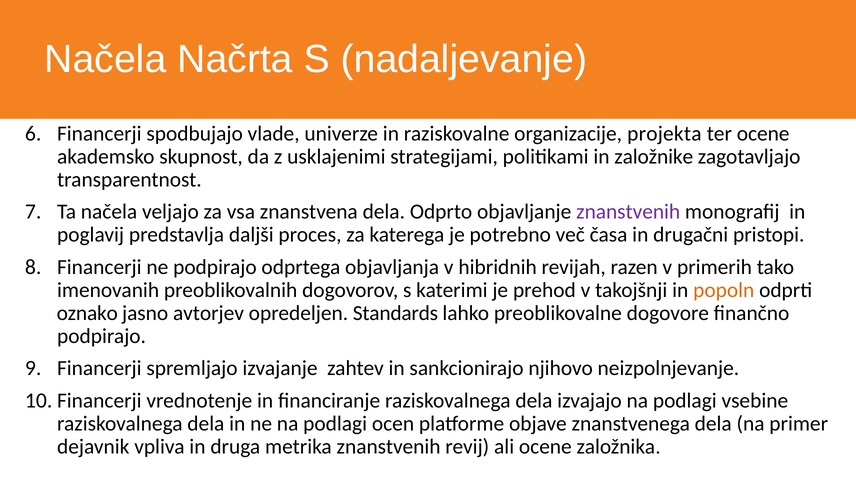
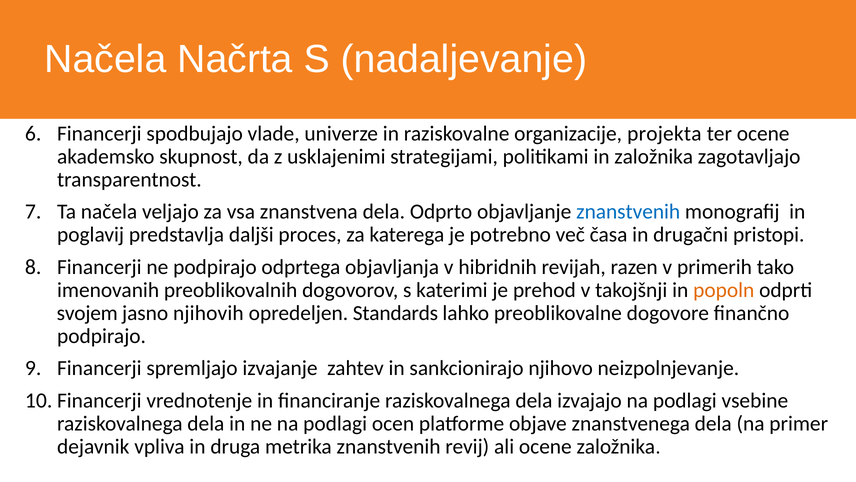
in založnike: založnike -> založnika (654, 156)
znanstvenih colour: purple -> blue (628, 212)
oznako: oznako -> svojem (87, 313)
avtorjev: avtorjev -> njihovih (208, 313)
